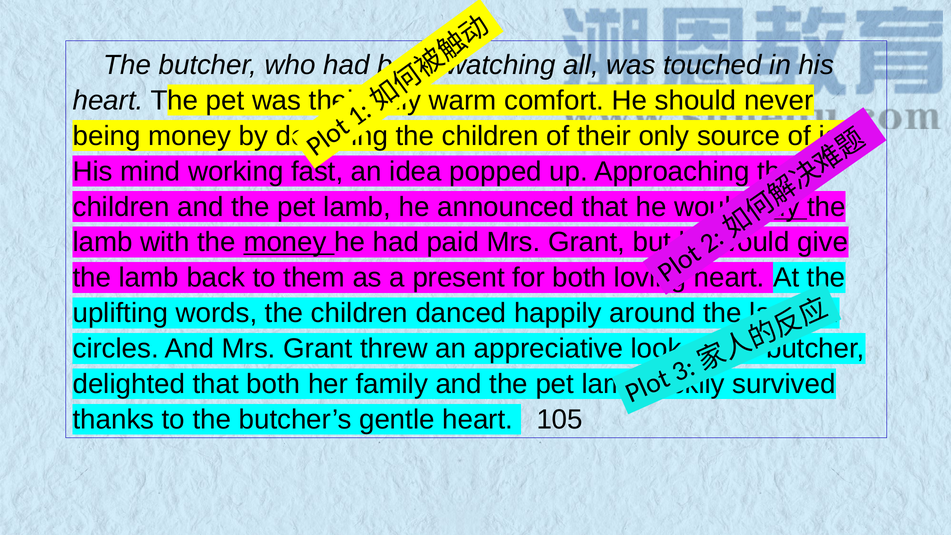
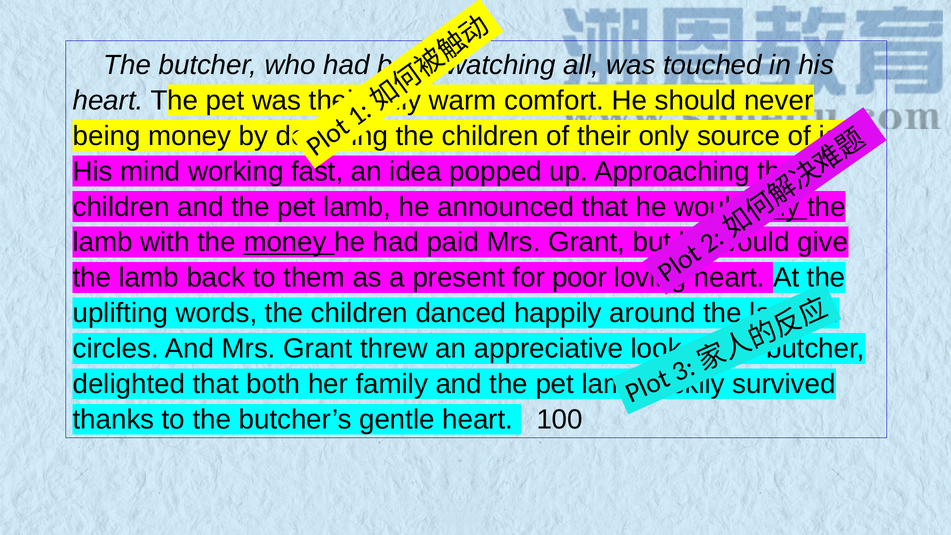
for both: both -> poor (579, 278)
105: 105 -> 100 (560, 420)
